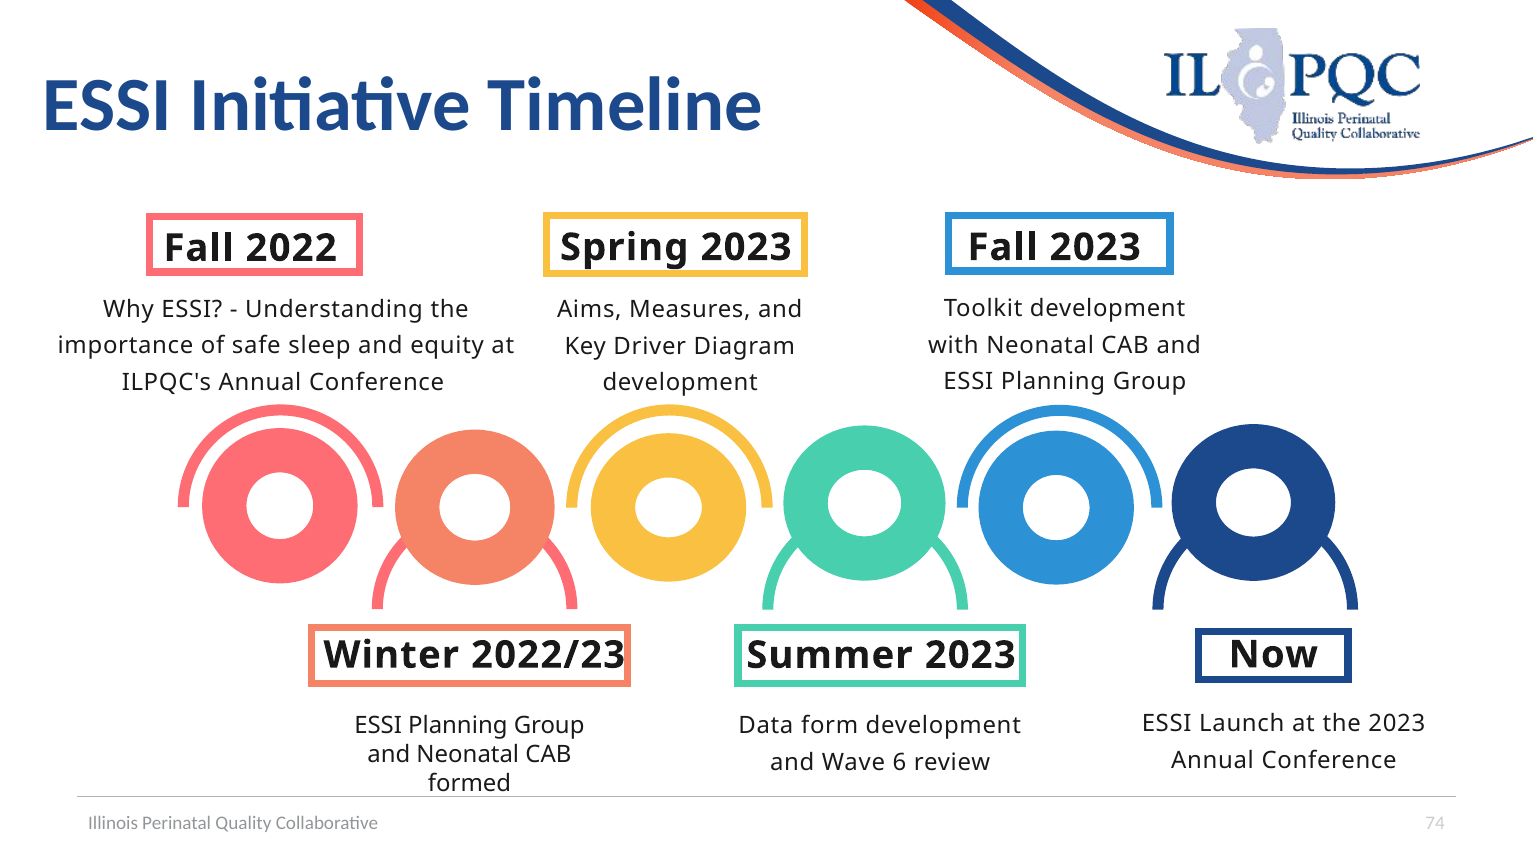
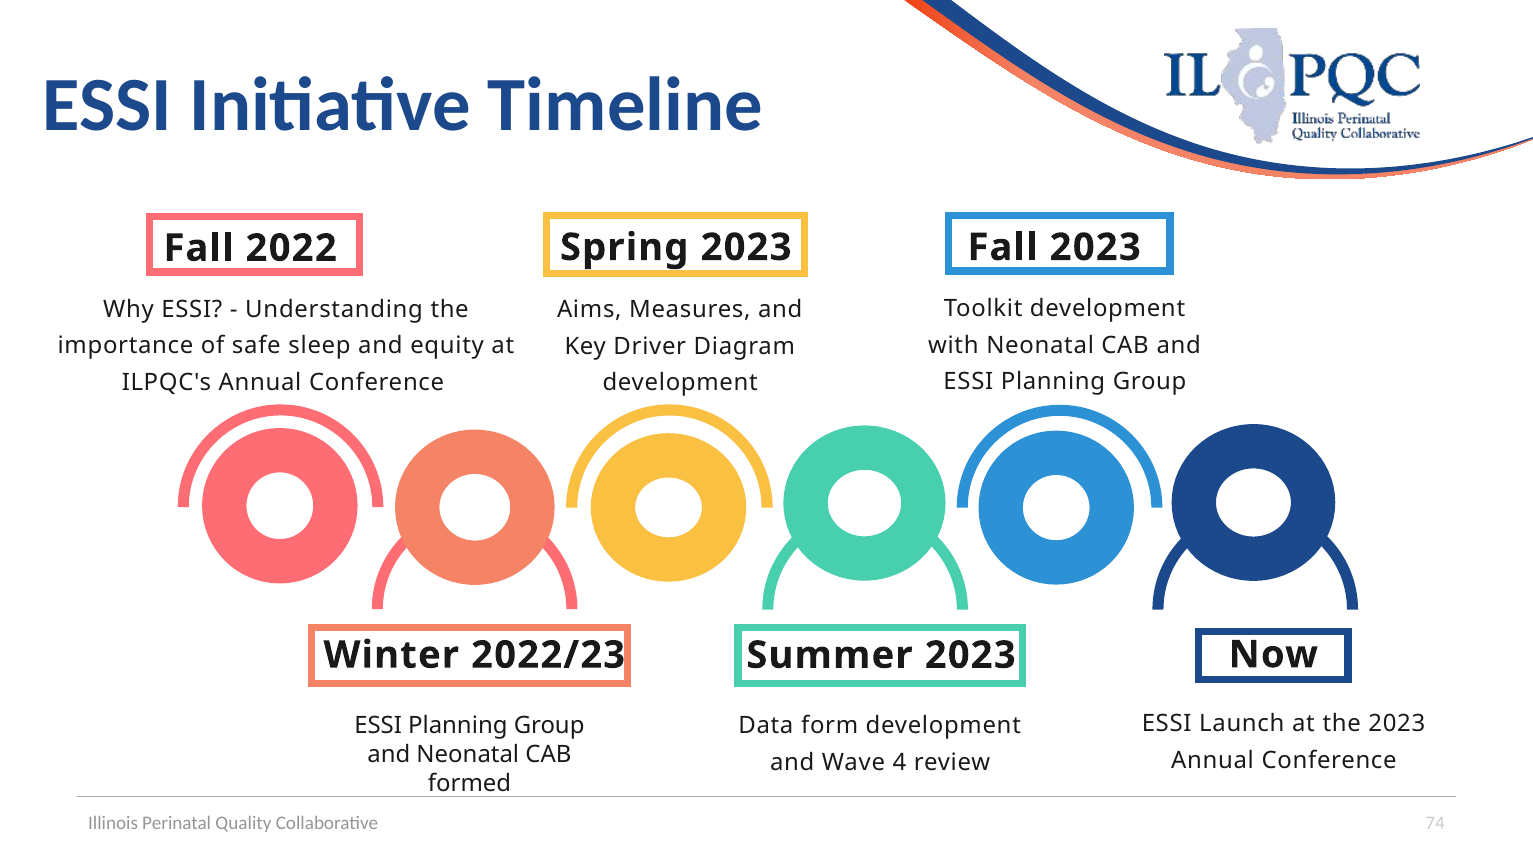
6: 6 -> 4 (900, 762)
